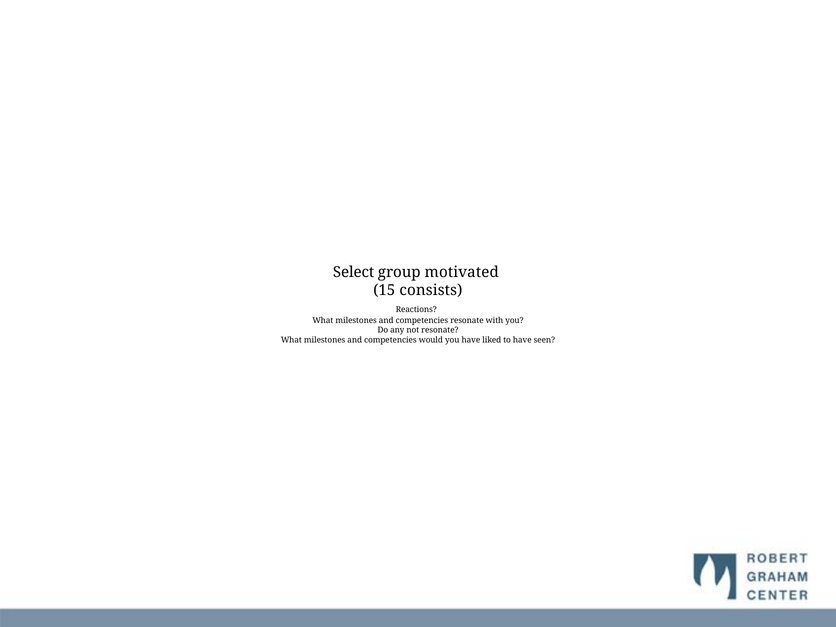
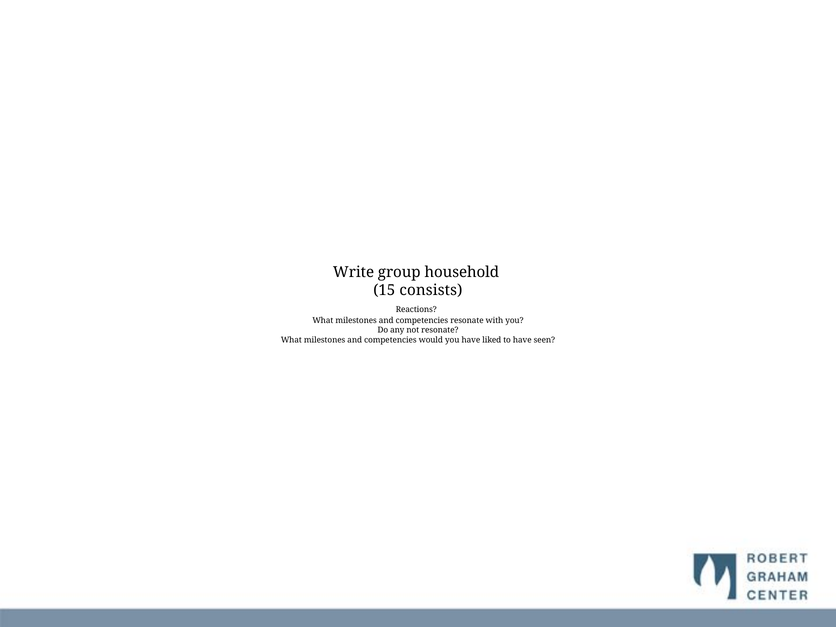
Select: Select -> Write (354, 272)
motivated: motivated -> household (462, 272)
